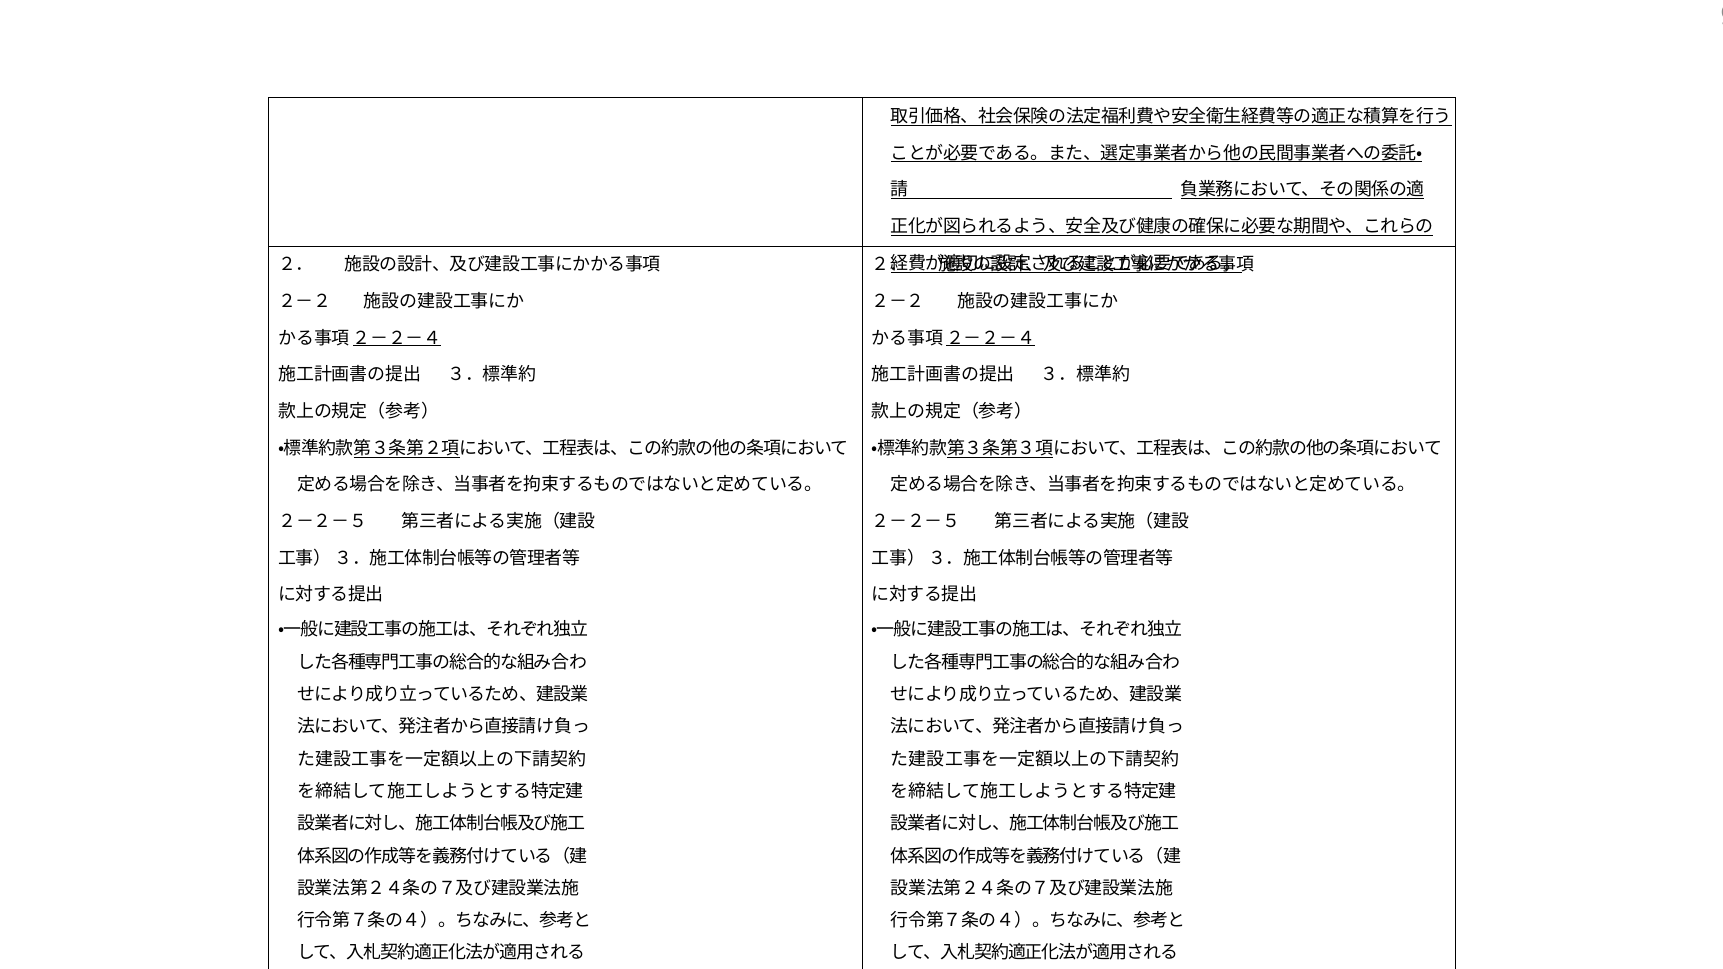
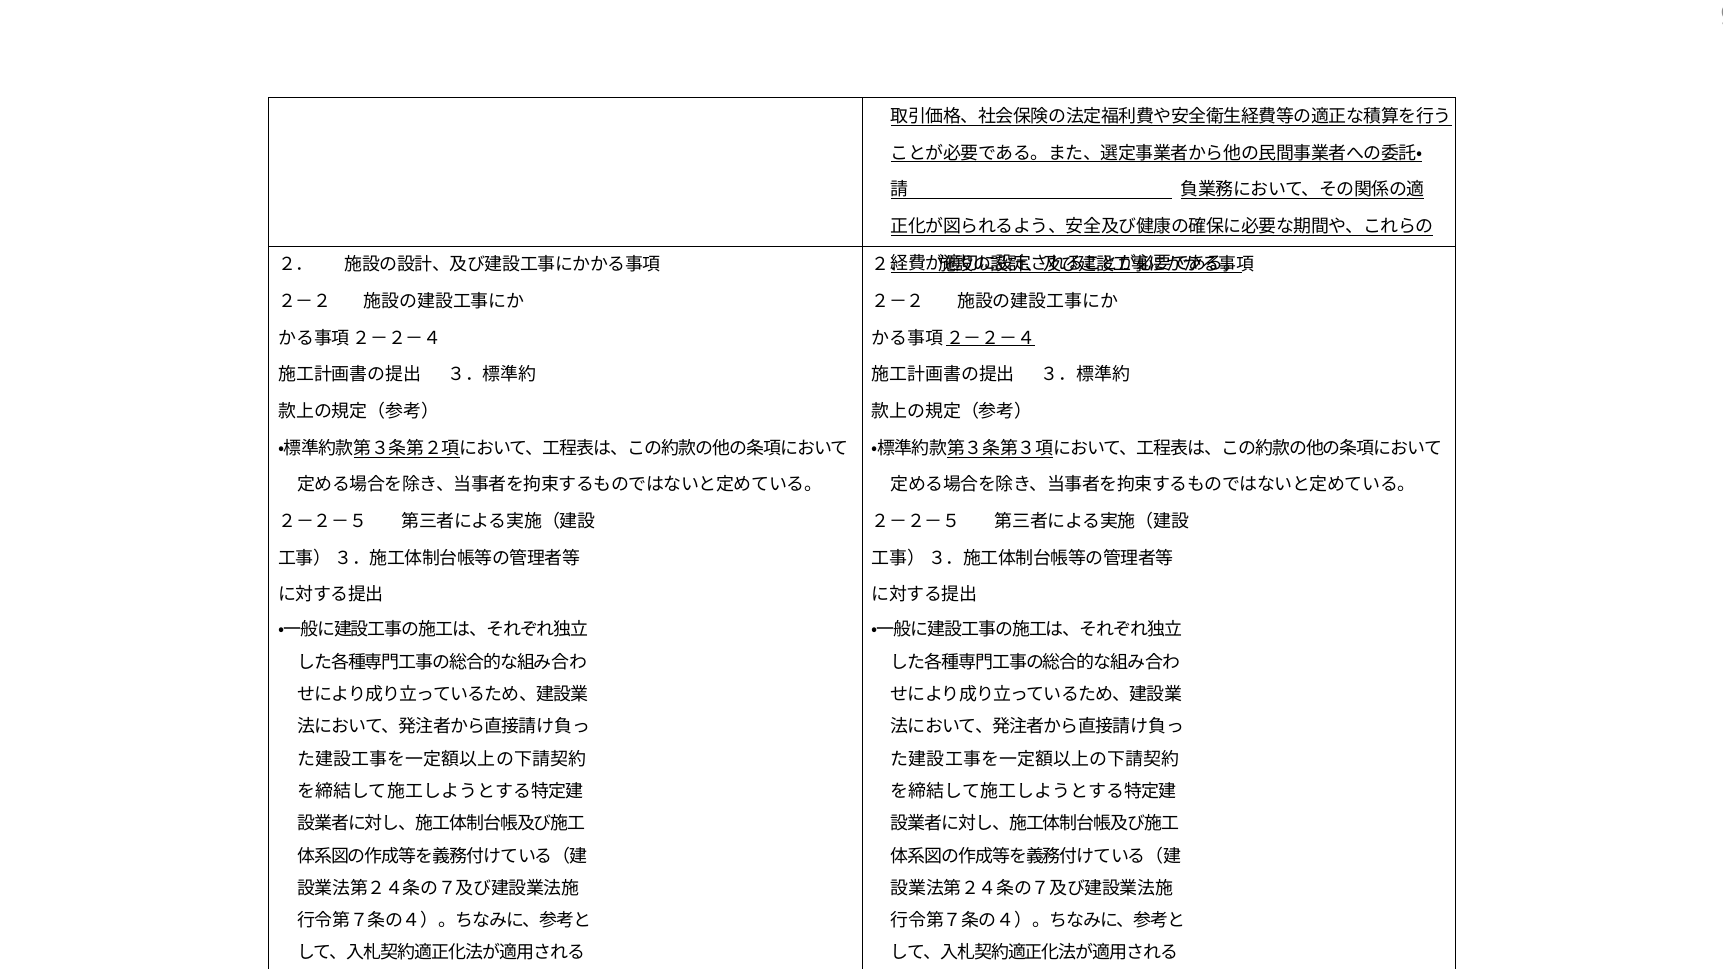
２－２－４ underline: present -> none (397, 338)
